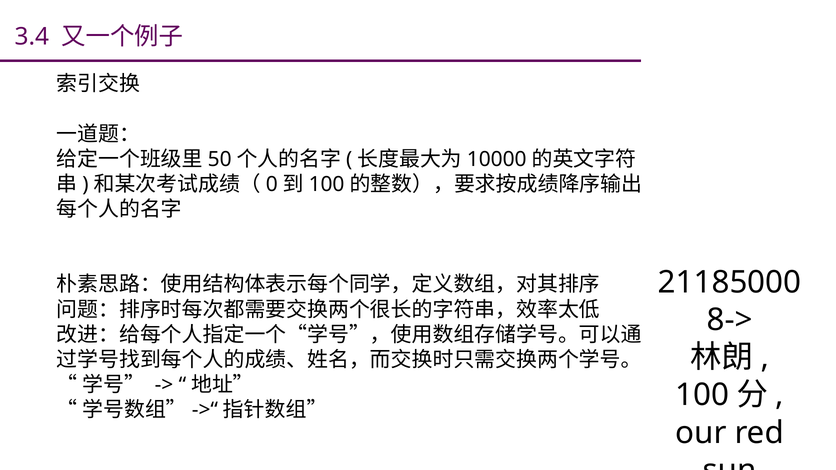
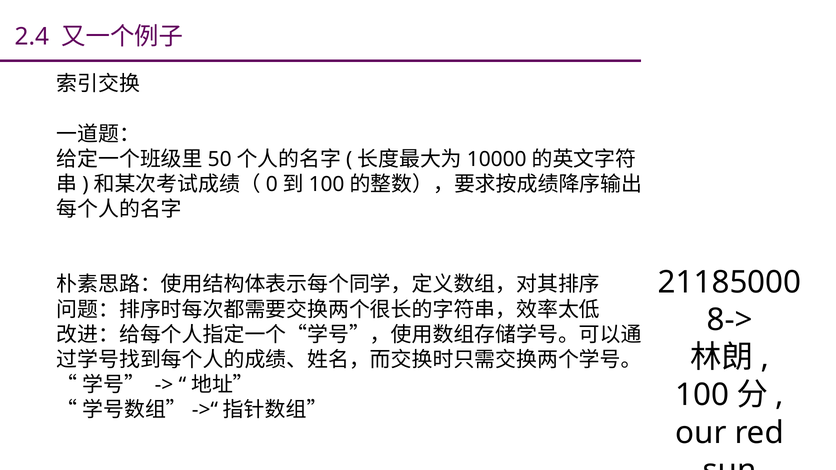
3.4: 3.4 -> 2.4 (32, 37)
